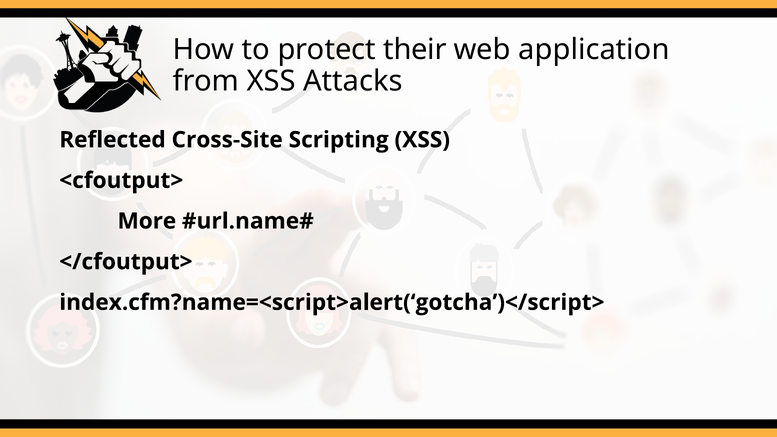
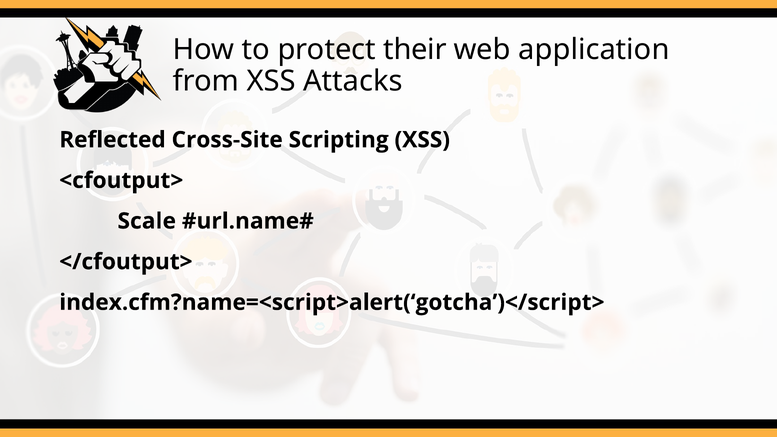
More: More -> Scale (147, 221)
